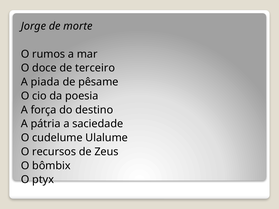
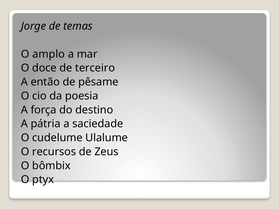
morte: morte -> temas (78, 26)
rumos: rumos -> amplo (49, 54)
piada: piada -> então (45, 82)
